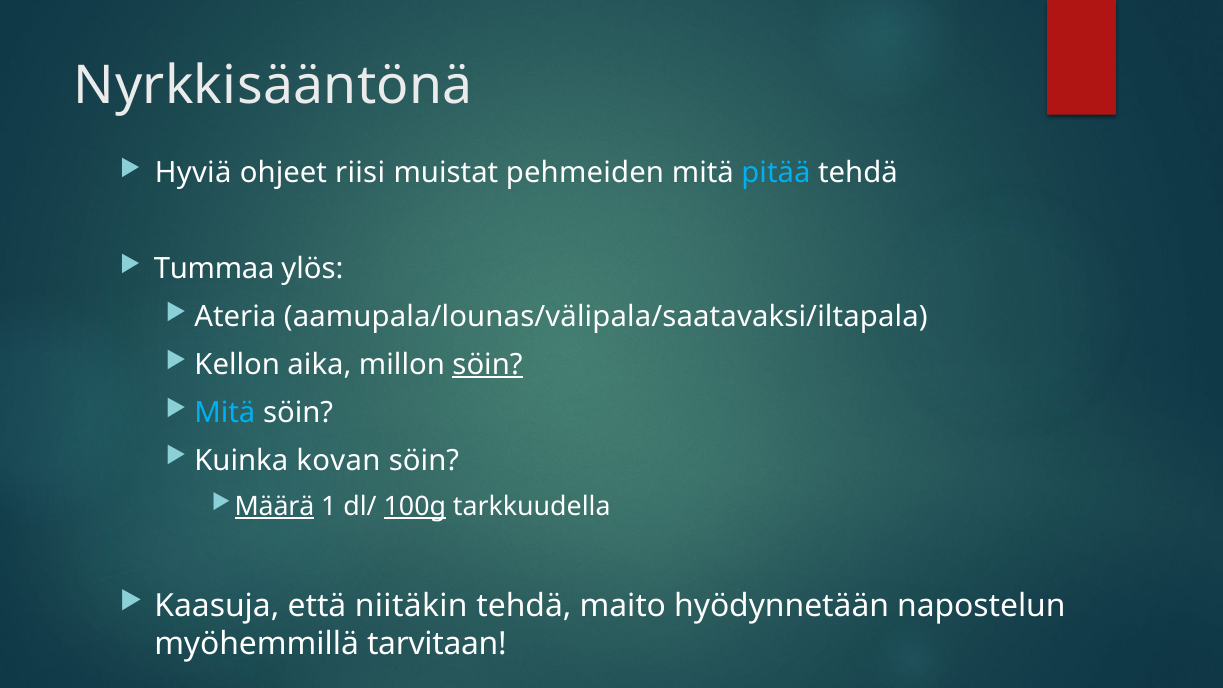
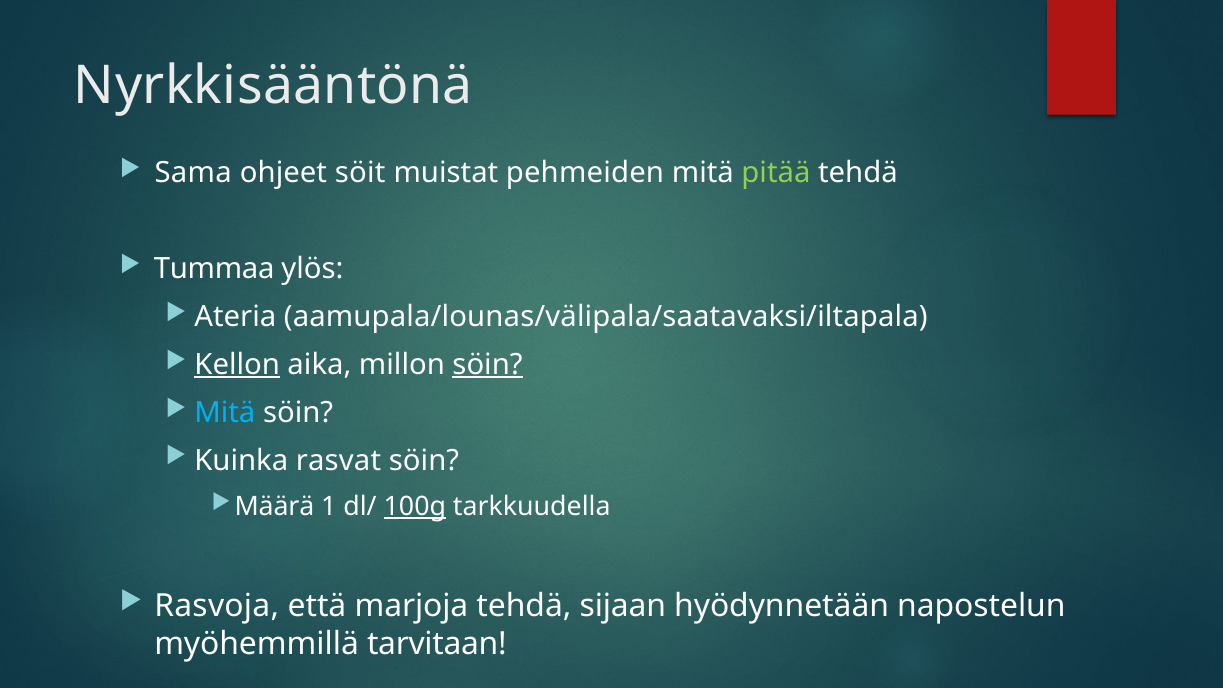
Hyviä: Hyviä -> Sama (193, 173)
riisi: riisi -> söit (360, 173)
pitää colour: light blue -> light green (776, 173)
Kellon underline: none -> present (237, 365)
kovan: kovan -> rasvat (338, 460)
Määrä underline: present -> none (274, 507)
Kaasuja: Kaasuja -> Rasvoja (217, 606)
niitäkin: niitäkin -> marjoja (411, 606)
maito: maito -> sijaan (623, 606)
